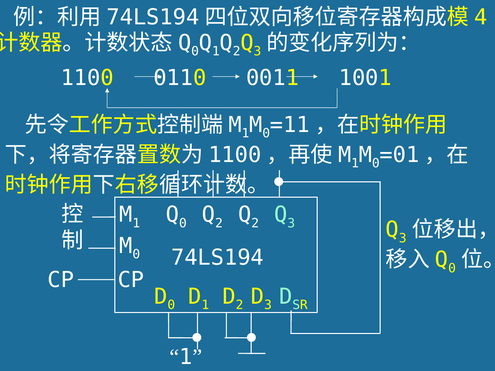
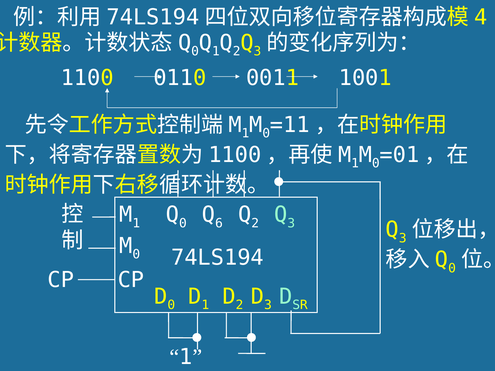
2: 2 -> 6 (219, 223)
